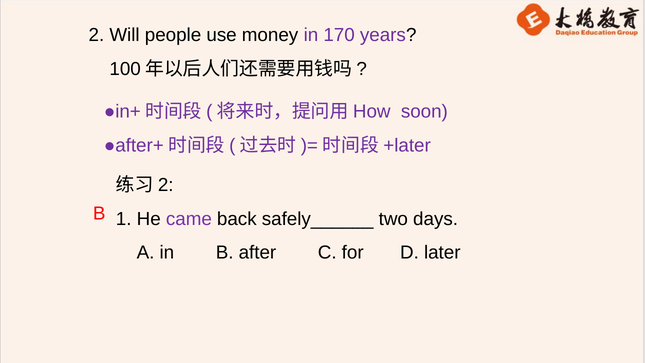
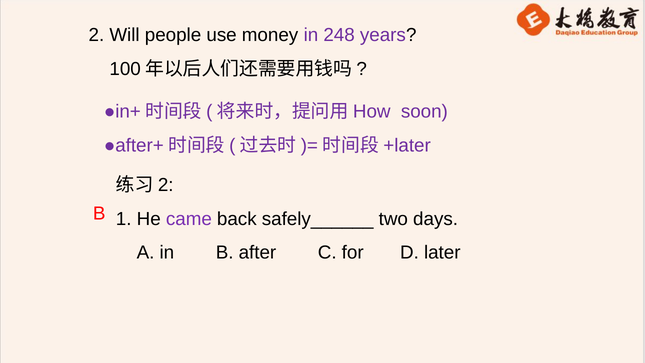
170: 170 -> 248 (339, 35)
